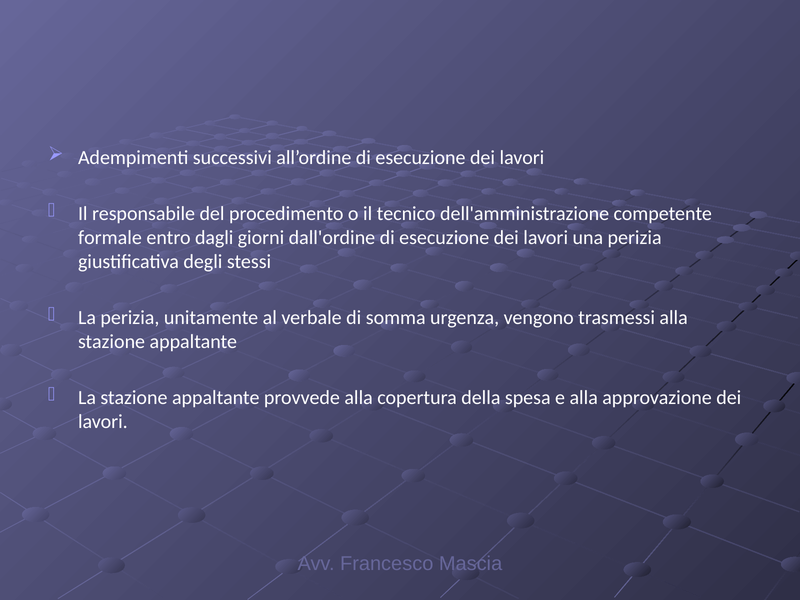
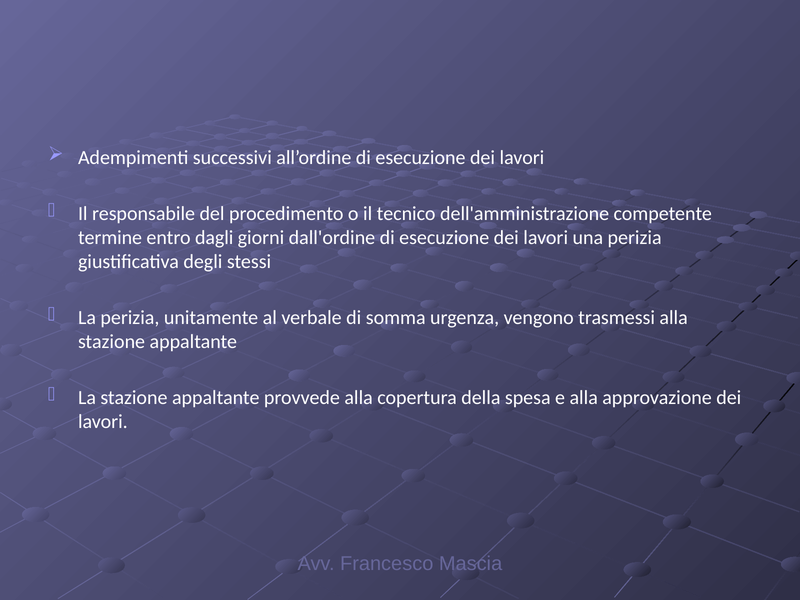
formale: formale -> termine (110, 237)
